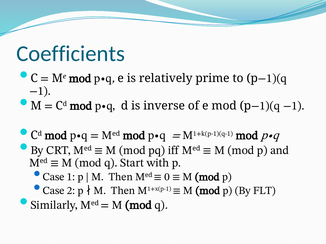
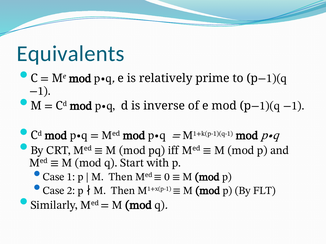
Coefficients: Coefficients -> Equivalents (71, 54)
